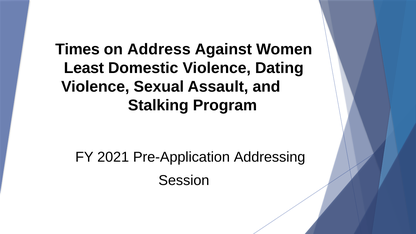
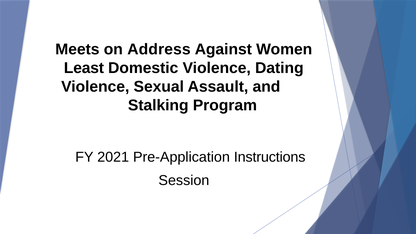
Times: Times -> Meets (77, 49)
Addressing: Addressing -> Instructions (270, 157)
